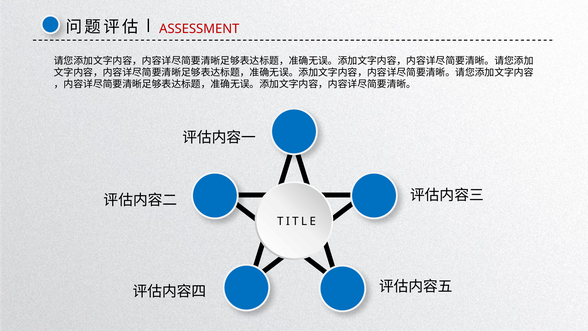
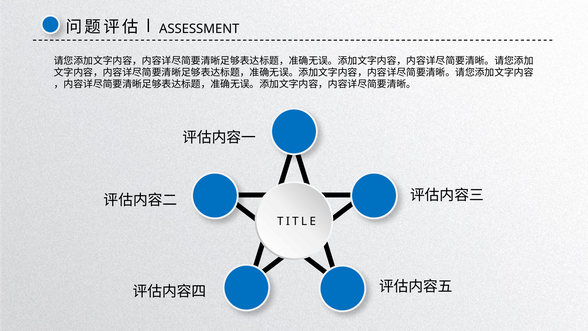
ASSESSMENT colour: red -> black (199, 29)
